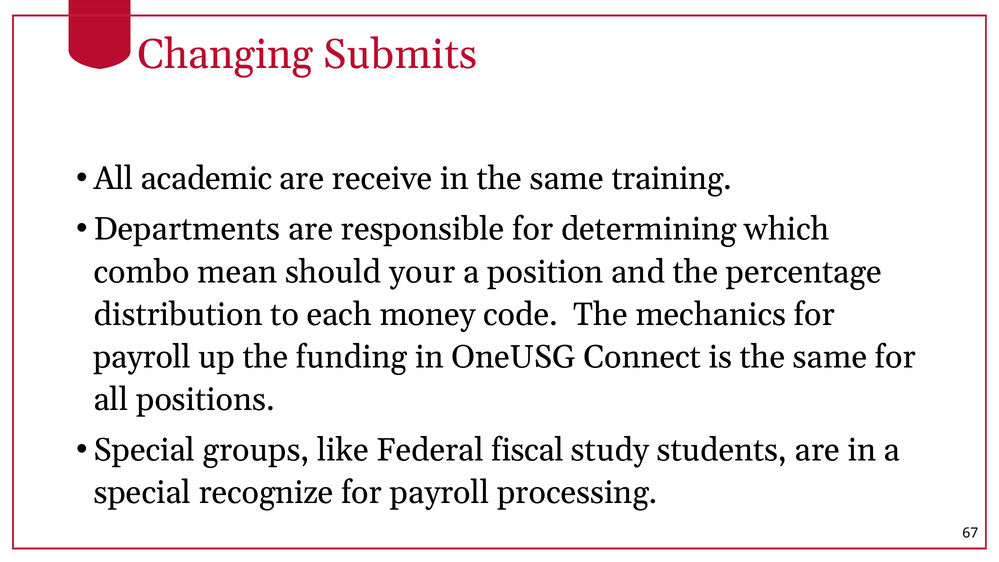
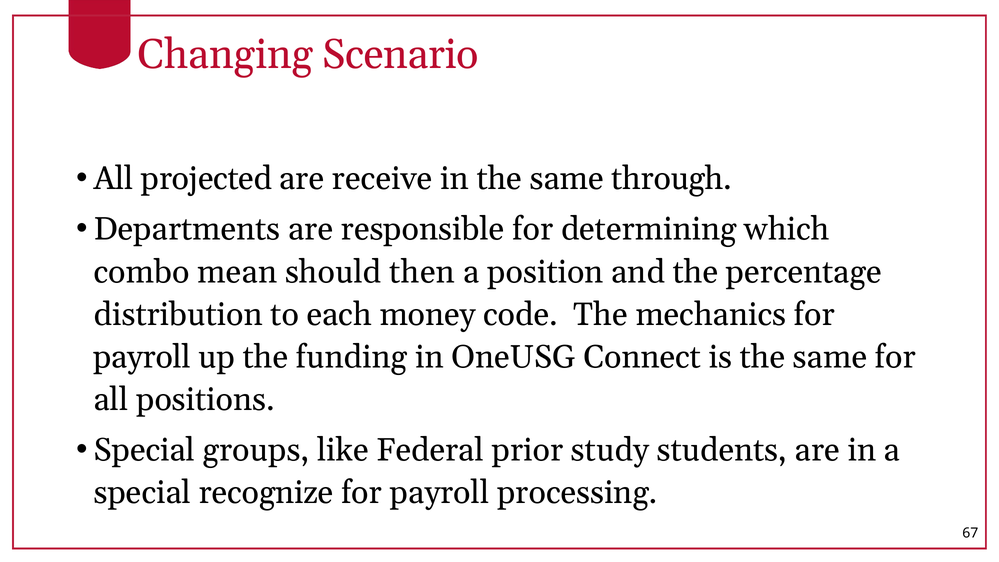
Submits: Submits -> Scenario (401, 54)
academic: academic -> projected (207, 179)
training: training -> through (672, 179)
your: your -> then (422, 272)
fiscal: fiscal -> prior (527, 450)
